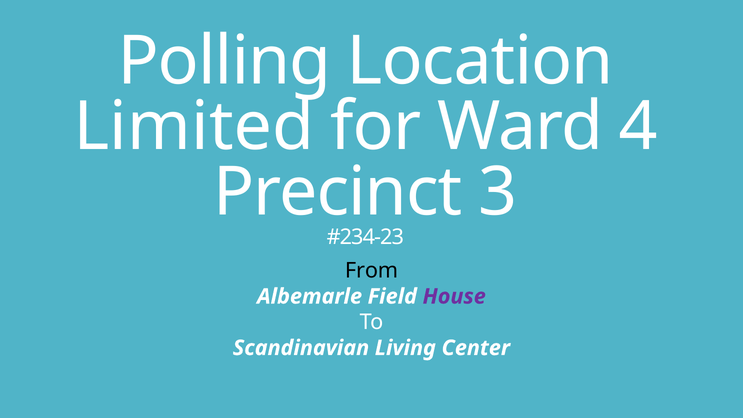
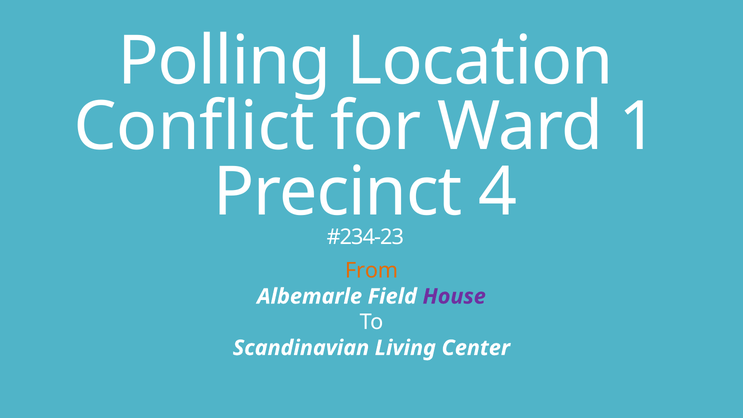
Limited: Limited -> Conflict (194, 127)
4: 4 -> 1 (638, 127)
3: 3 -> 4 (498, 192)
From colour: black -> orange (372, 271)
